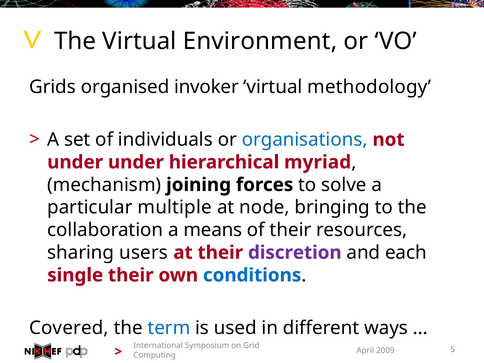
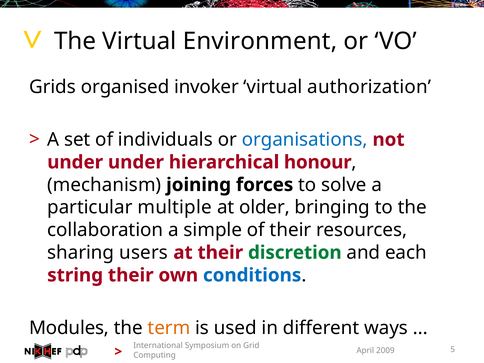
methodology: methodology -> authorization (369, 87)
myriad: myriad -> honour (318, 162)
node: node -> older (265, 207)
means: means -> simple (213, 230)
discretion colour: purple -> green (295, 253)
single: single -> string (75, 275)
Covered: Covered -> Modules (69, 328)
term colour: blue -> orange (169, 328)
